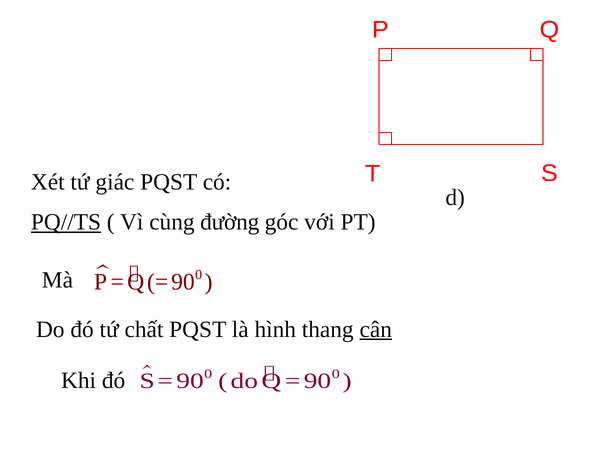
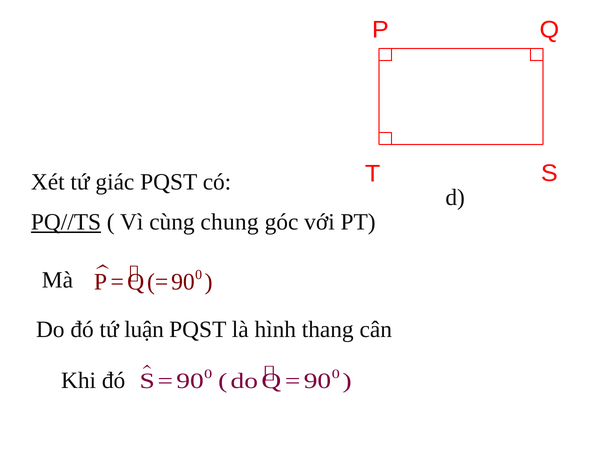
đường: đường -> chung (230, 222)
chất: chất -> luận (144, 330)
cân underline: present -> none (376, 330)
